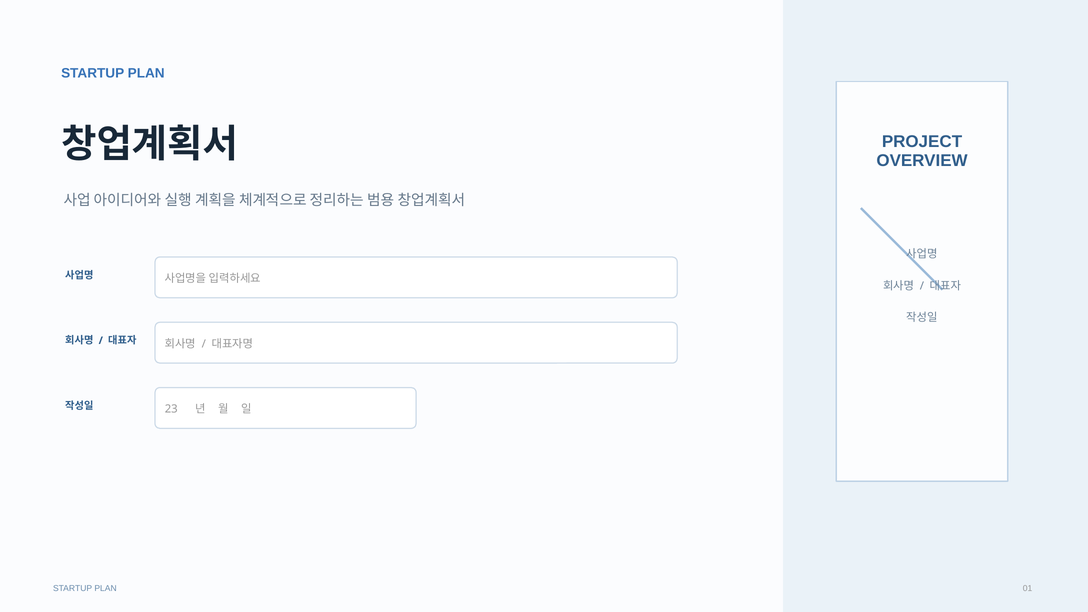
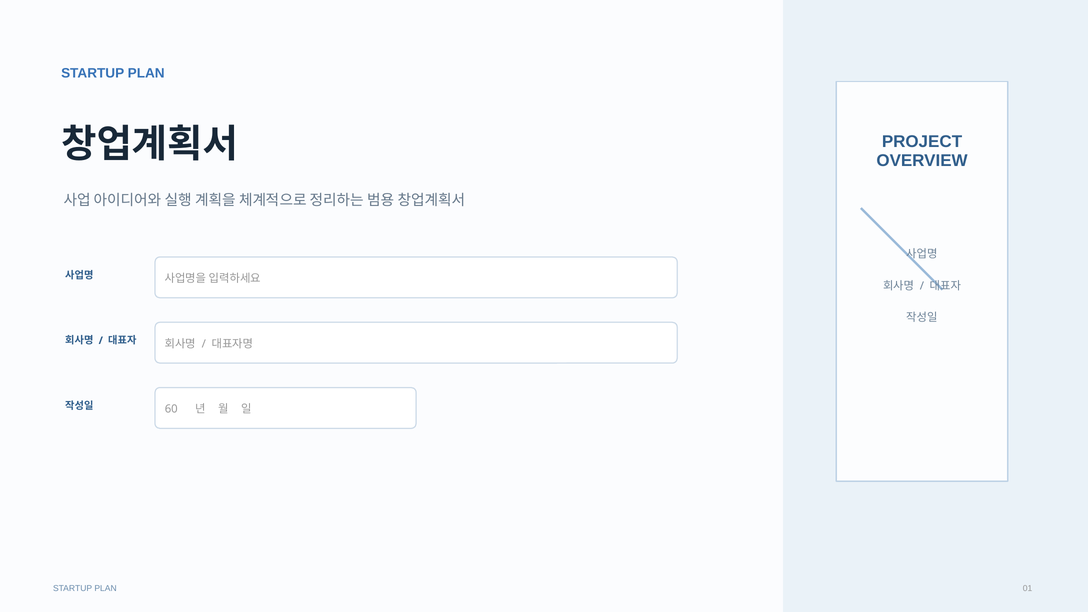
23: 23 -> 60 (171, 409)
